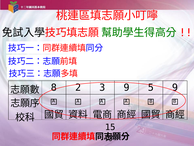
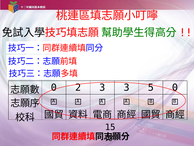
8: 8 -> 0 (54, 87)
3 9: 9 -> 3 (127, 87)
5 9: 9 -> 0 (175, 87)
